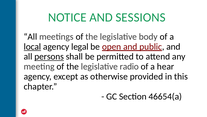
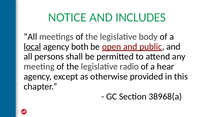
SESSIONS: SESSIONS -> INCLUDES (141, 17)
legal: legal -> both (80, 46)
persons underline: present -> none (49, 56)
46654(a: 46654(a -> 38968(a (165, 96)
